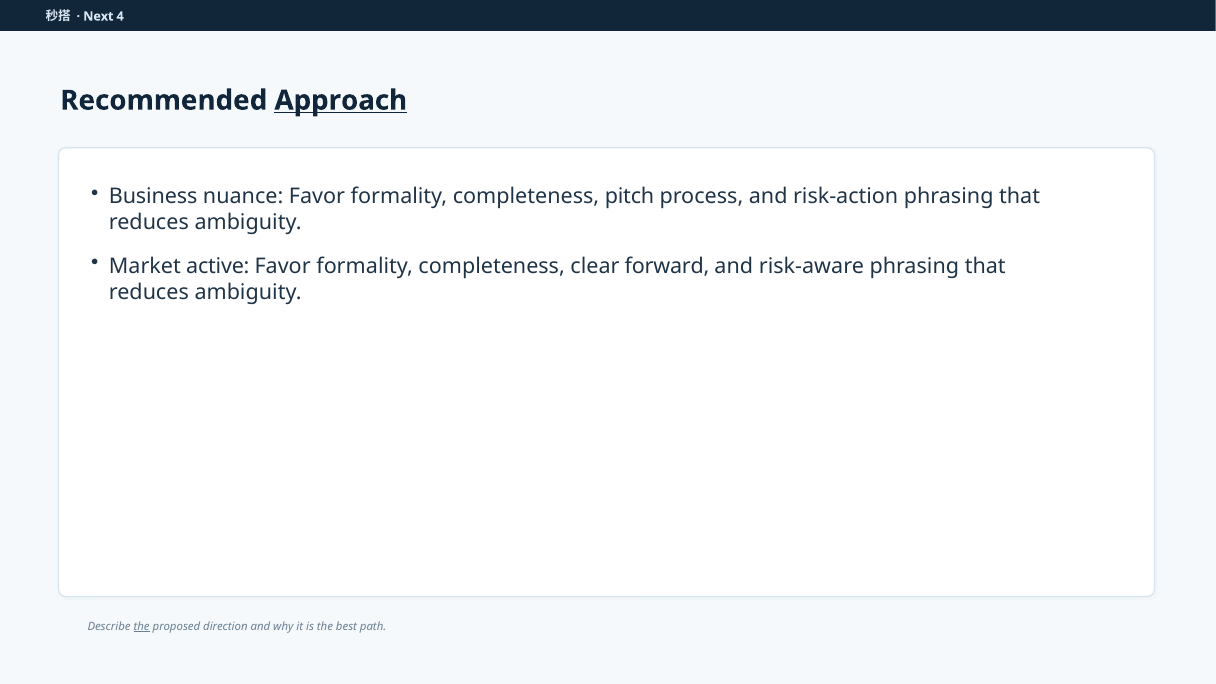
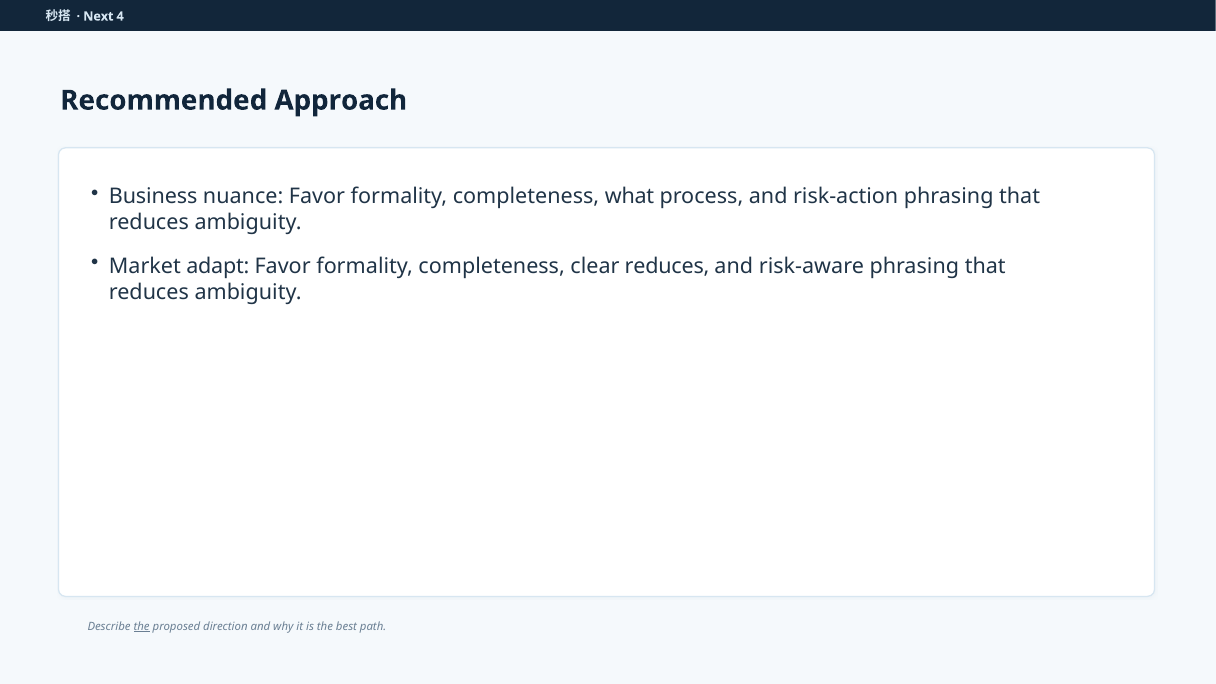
Approach underline: present -> none (341, 100)
pitch: pitch -> what (630, 197)
active: active -> adapt (218, 266)
clear forward: forward -> reduces (667, 266)
